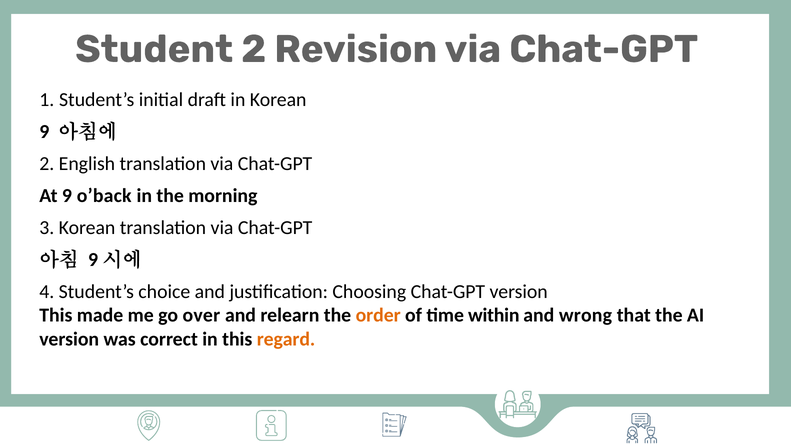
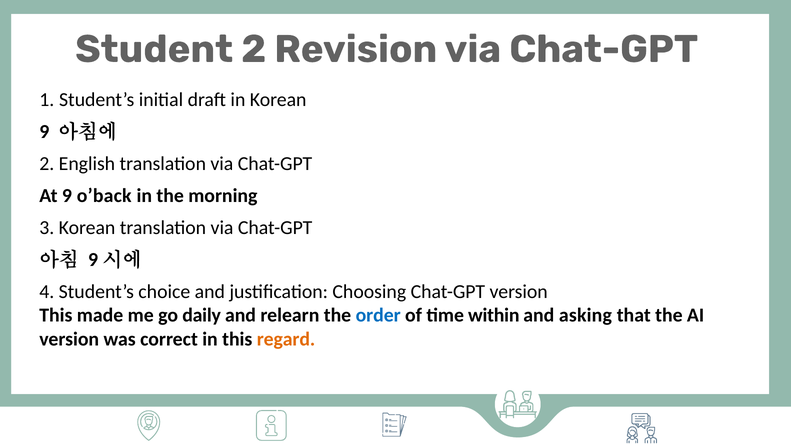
over: over -> daily (202, 315)
order colour: orange -> blue (378, 315)
wrong: wrong -> asking (585, 315)
